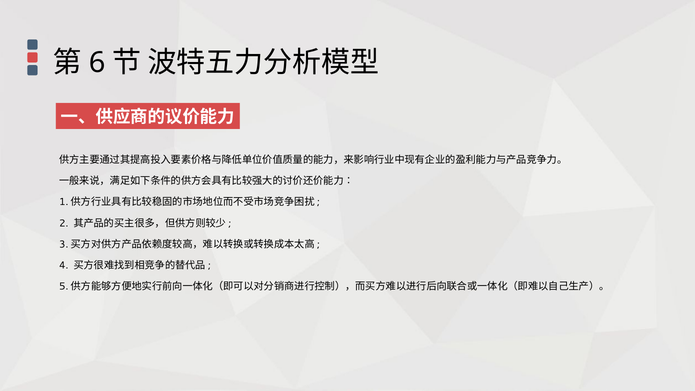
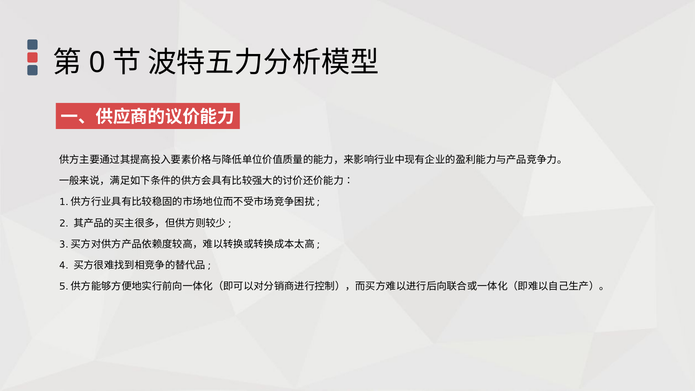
6: 6 -> 0 (97, 63)
